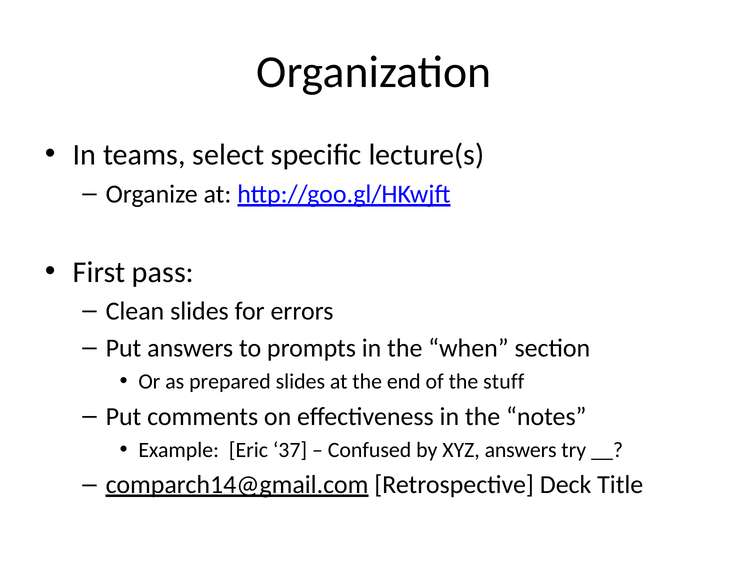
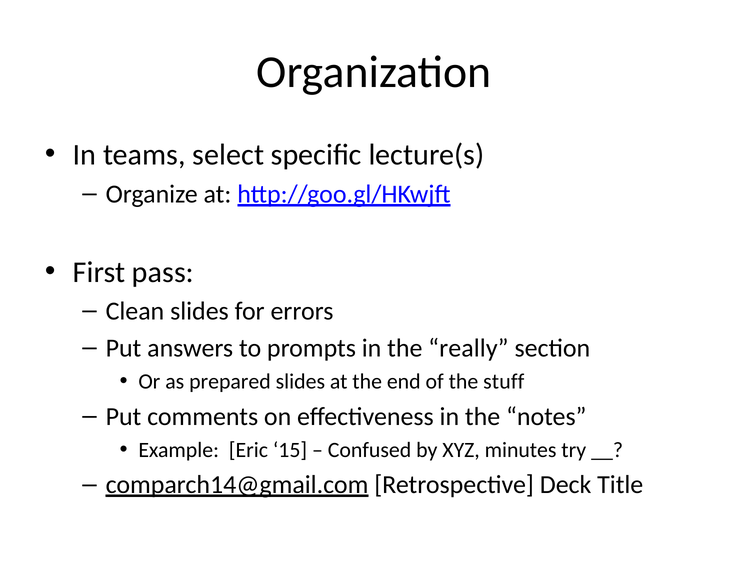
when: when -> really (468, 348)
37: 37 -> 15 (290, 450)
XYZ answers: answers -> minutes (521, 450)
